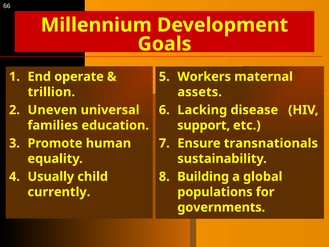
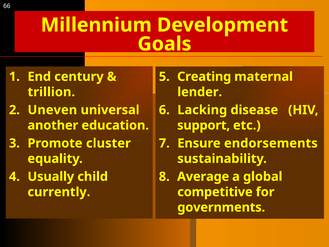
operate: operate -> century (79, 77)
Workers: Workers -> Creating (204, 77)
assets: assets -> lender (200, 92)
families: families -> another (53, 125)
human: human -> cluster (108, 143)
transnationals: transnationals -> endorsements (271, 143)
Building: Building -> Average (203, 176)
populations: populations -> competitive (215, 192)
